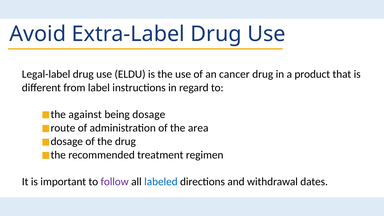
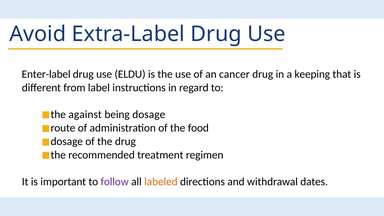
Legal-label: Legal-label -> Enter-label (46, 74)
product: product -> keeping (312, 74)
area: area -> food (198, 128)
labeled colour: blue -> orange (161, 182)
